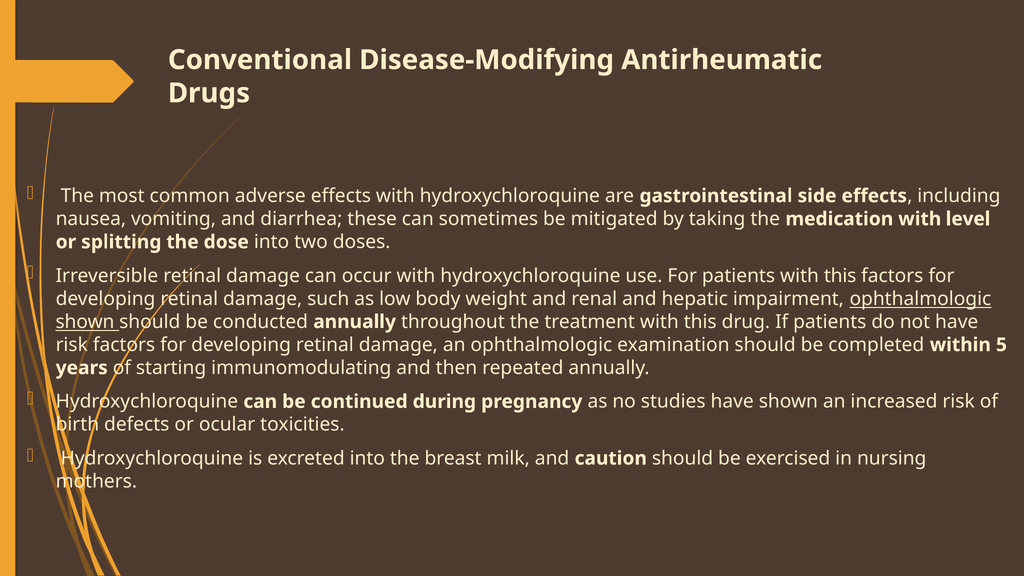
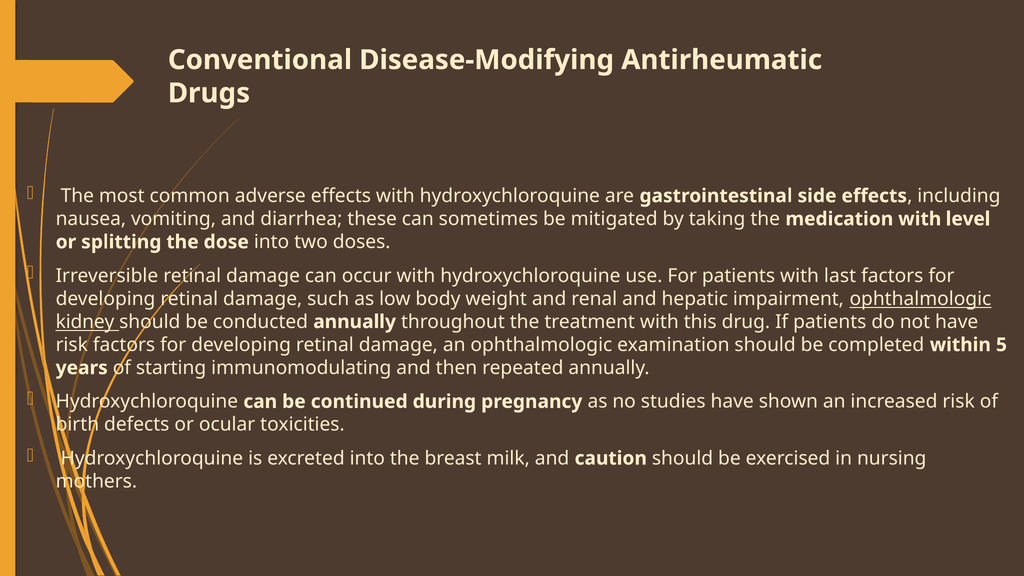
patients with this: this -> last (840, 276)
shown: shown -> kidney (85, 322)
